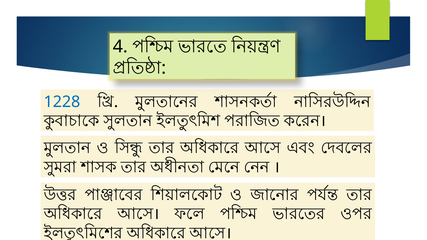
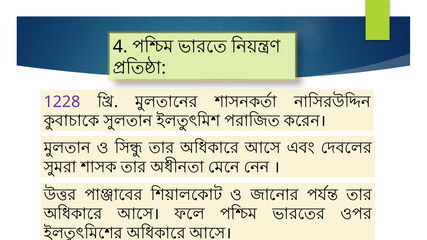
1228 colour: blue -> purple (62, 102)
